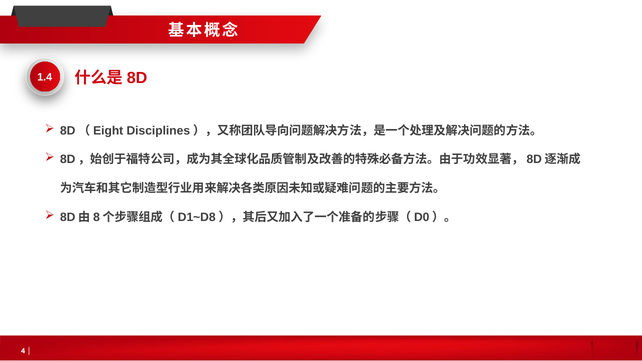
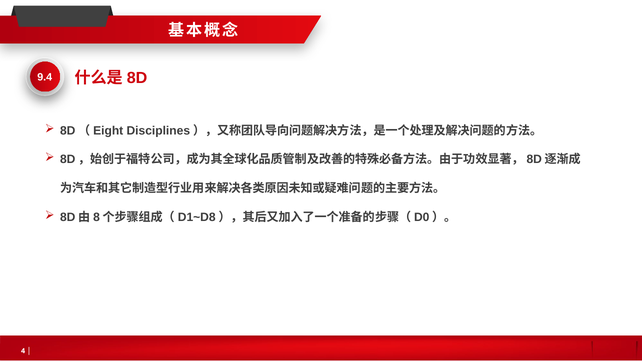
1.4: 1.4 -> 9.4 (45, 77)
